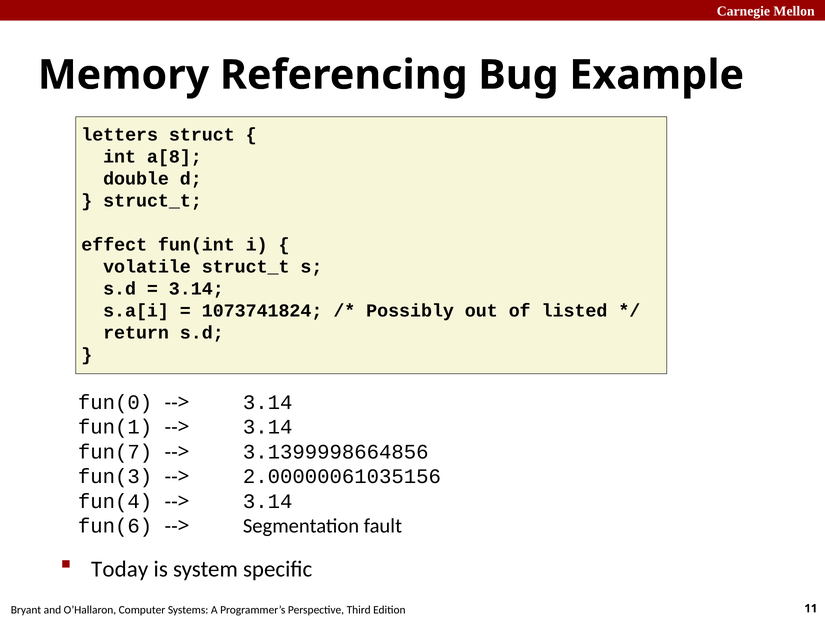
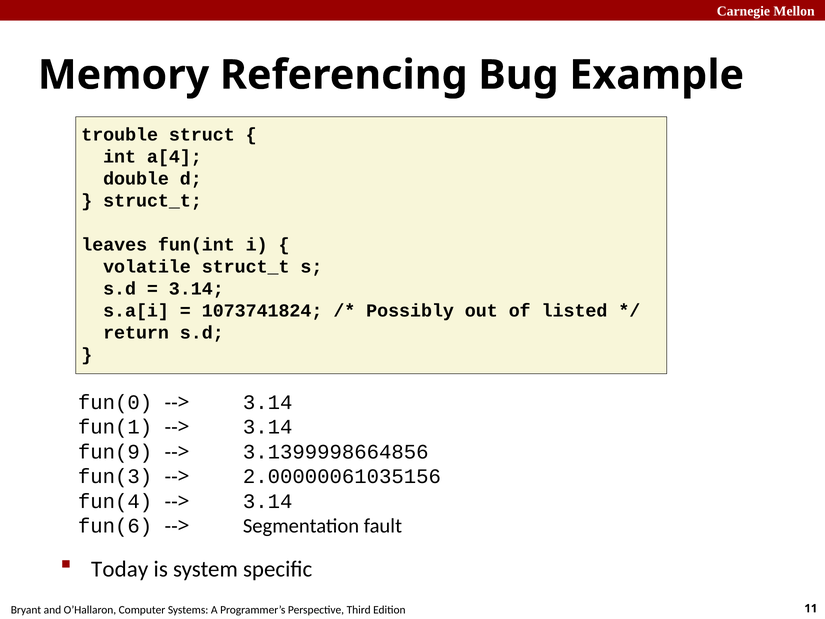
letters: letters -> trouble (120, 135)
a[8: a[8 -> a[4 (174, 157)
effect: effect -> leaves (114, 245)
fun(7: fun(7 -> fun(9 (115, 452)
